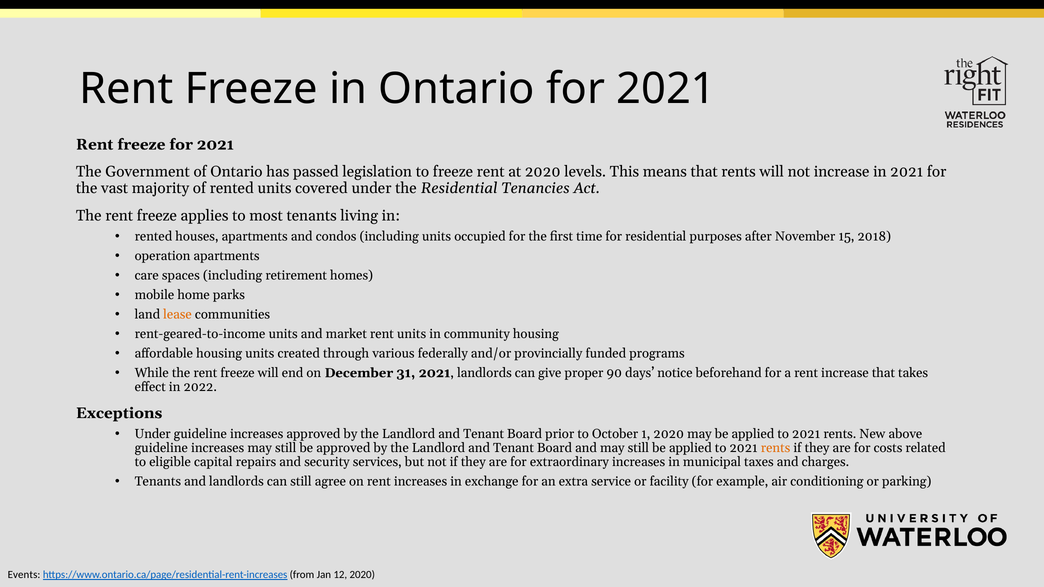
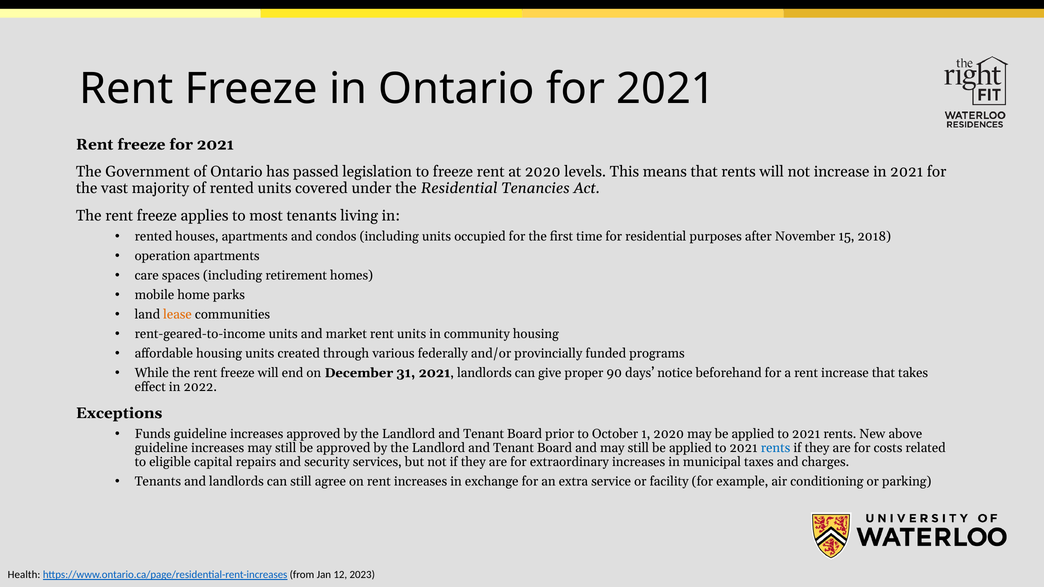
Under: Under -> Funds (153, 434)
rents colour: orange -> blue (776, 448)
Events: Events -> Health (24, 575)
12 2020: 2020 -> 2023 (362, 575)
